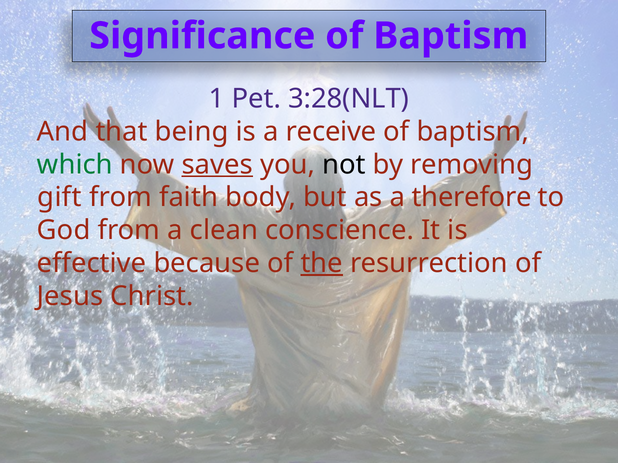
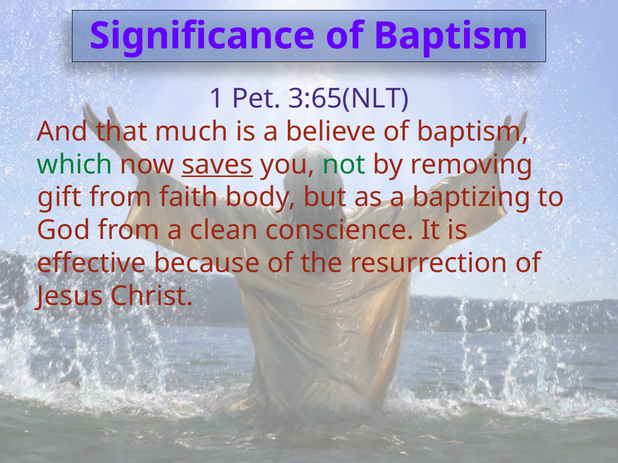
3:28(NLT: 3:28(NLT -> 3:65(NLT (349, 99)
being: being -> much (192, 132)
receive: receive -> believe (331, 132)
not colour: black -> green (344, 165)
therefore: therefore -> baptizing (472, 198)
the underline: present -> none (322, 264)
